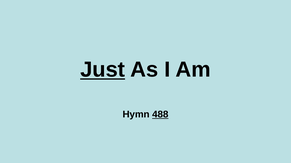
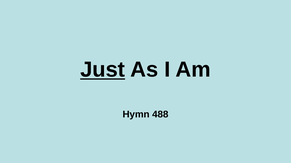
488 underline: present -> none (160, 115)
